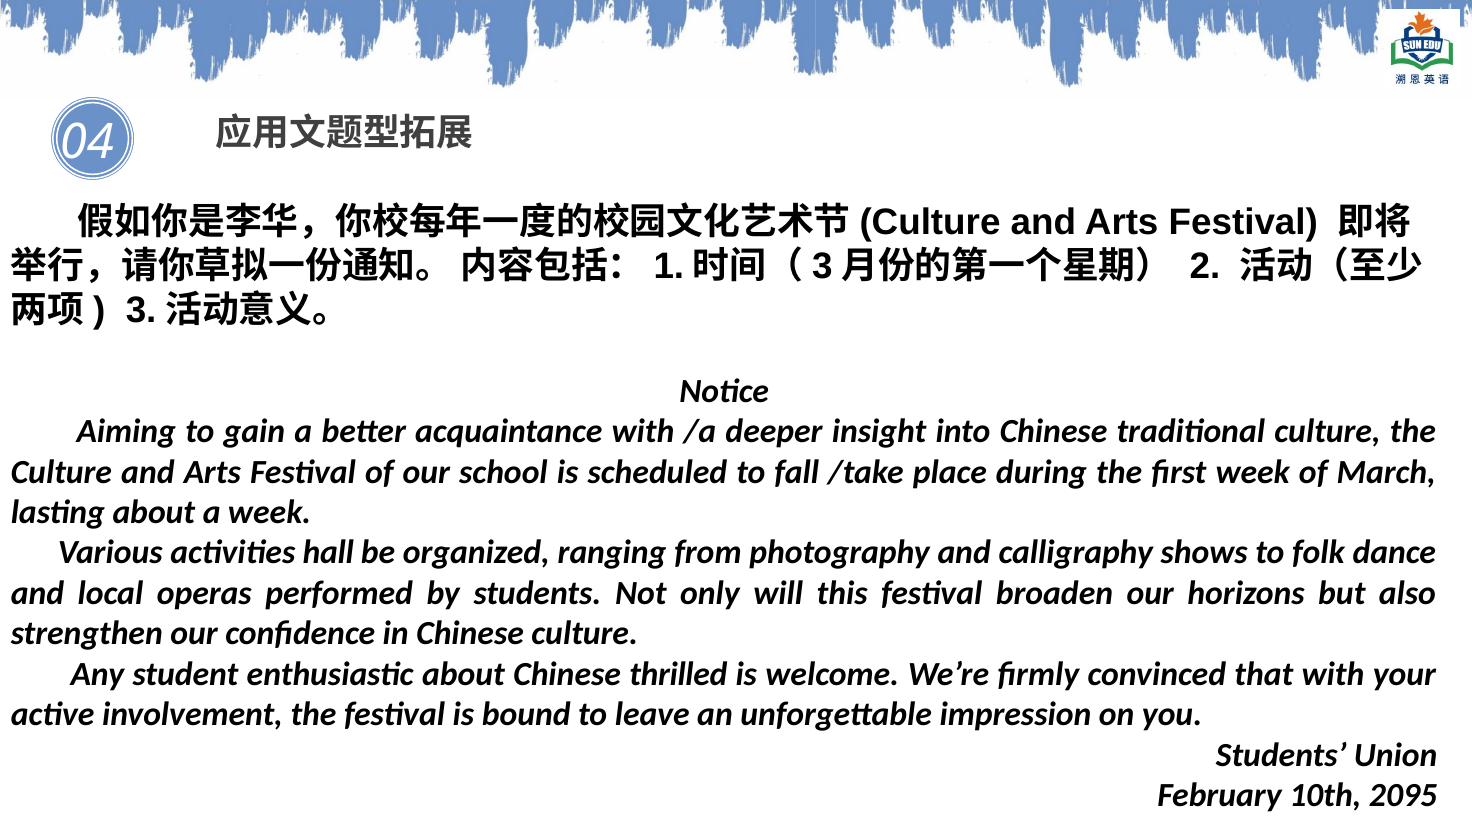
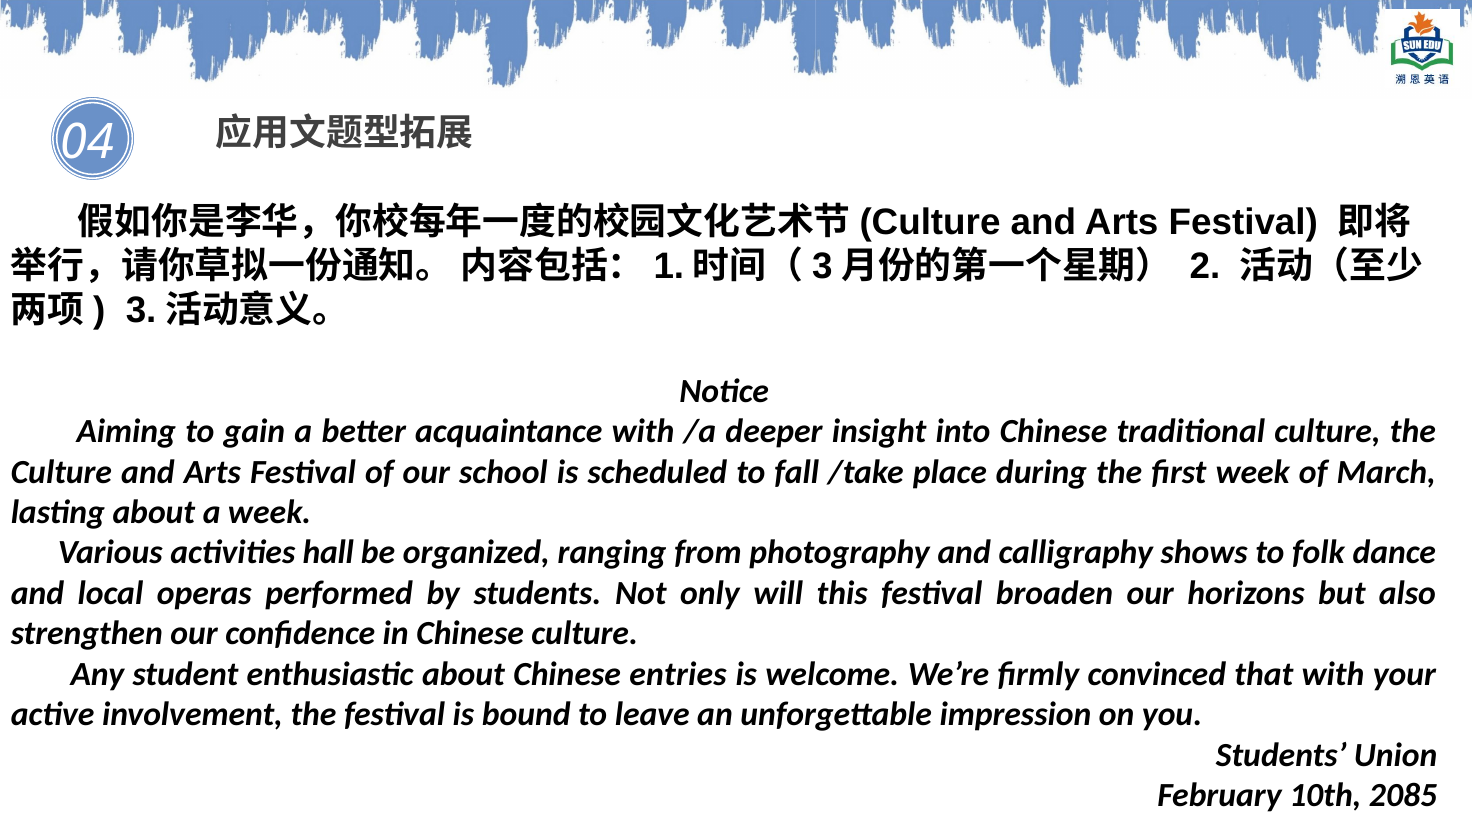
thrilled: thrilled -> entries (678, 674)
2095: 2095 -> 2085 (1403, 796)
